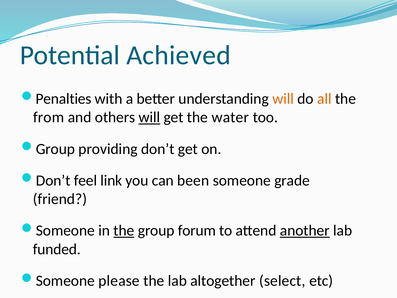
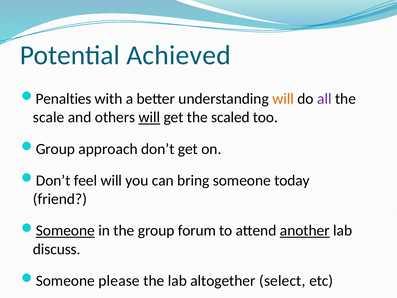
all colour: orange -> purple (324, 99)
from: from -> scale (49, 117)
water: water -> scaled (230, 117)
providing: providing -> approach (108, 149)
feel link: link -> will (111, 180)
been: been -> bring (193, 180)
grade: grade -> today (292, 180)
Someone underline: none -> present (65, 230)
the underline: present -> none (124, 230)
funded: funded -> discuss (57, 249)
